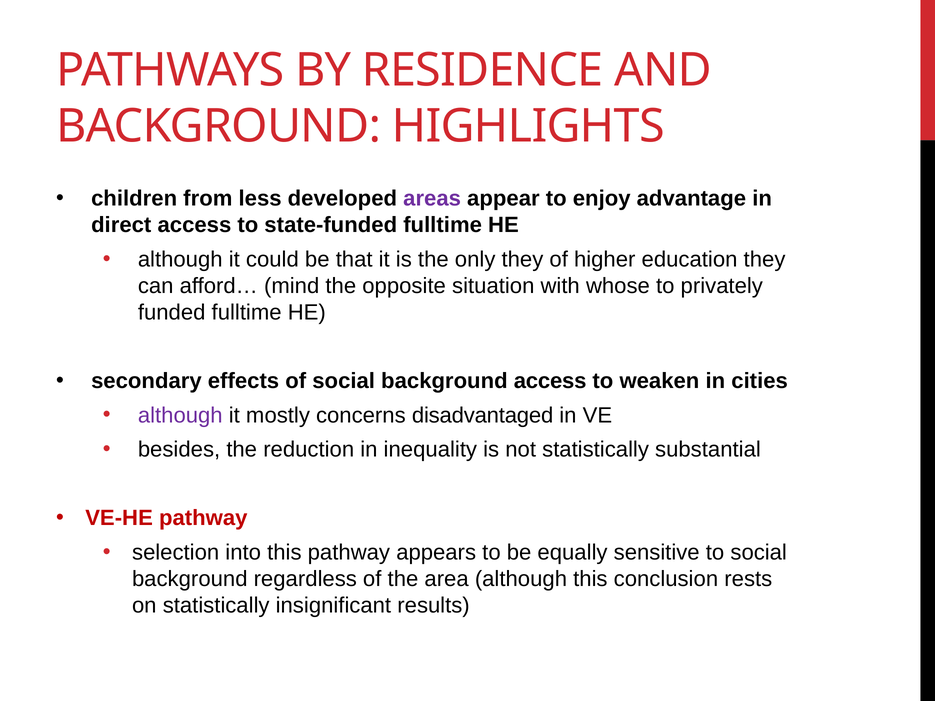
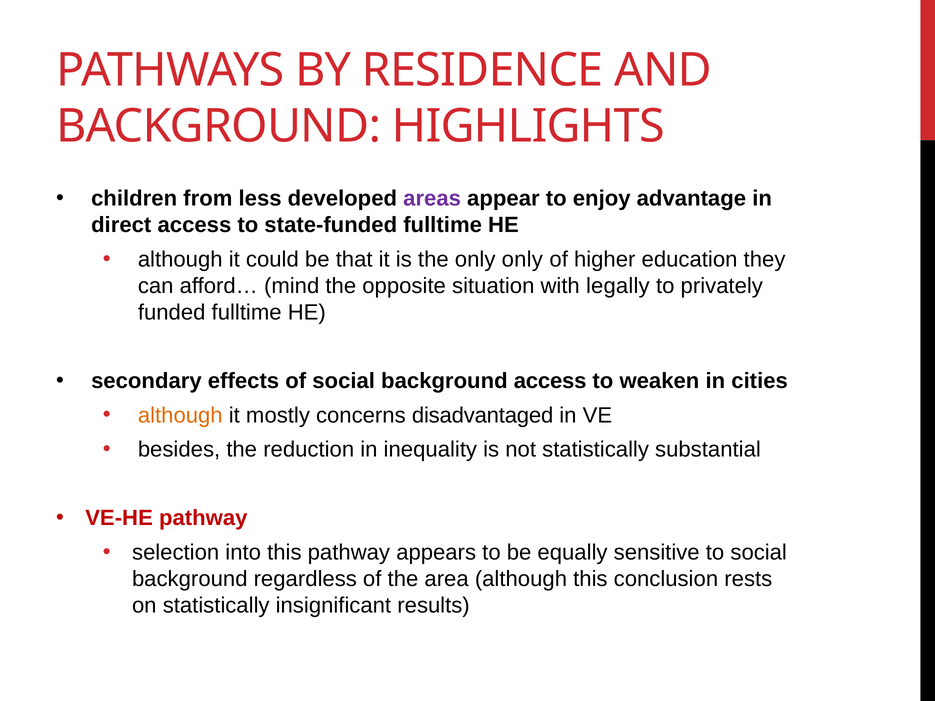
only they: they -> only (522, 259)
whose: whose -> legally (618, 286)
although colour: purple -> orange (180, 415)
